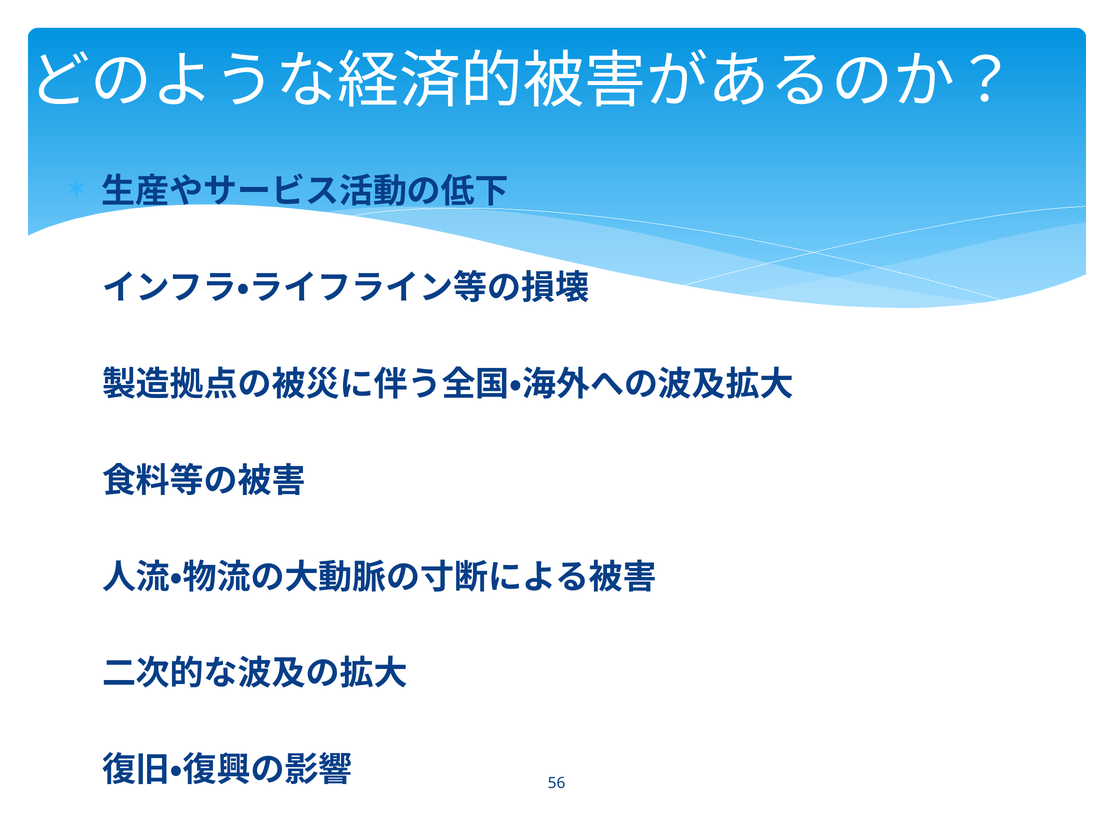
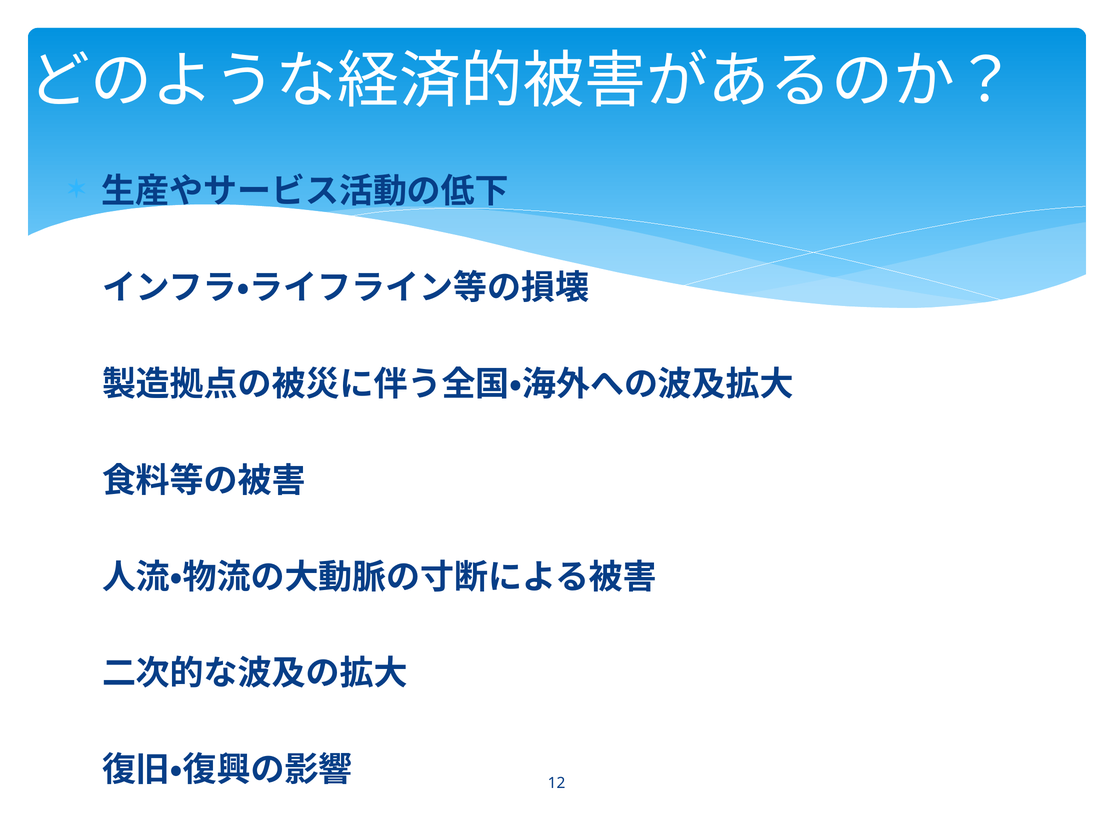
56: 56 -> 12 (557, 783)
